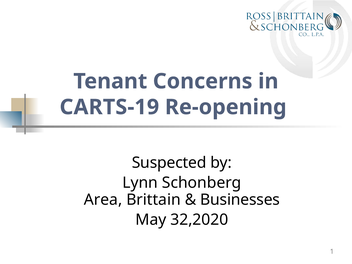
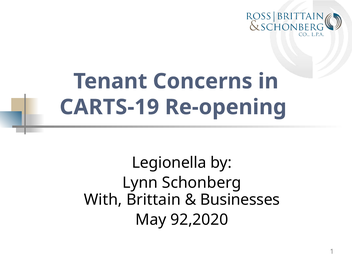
Suspected: Suspected -> Legionella (169, 163)
Area: Area -> With (103, 200)
32,2020: 32,2020 -> 92,2020 (199, 220)
